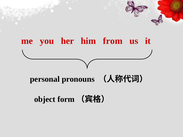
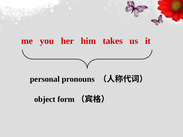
from: from -> takes (113, 41)
